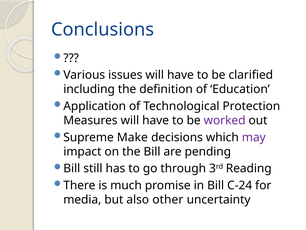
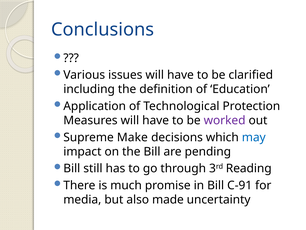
may colour: purple -> blue (254, 137)
C-24: C-24 -> C-91 (240, 185)
other: other -> made (168, 199)
